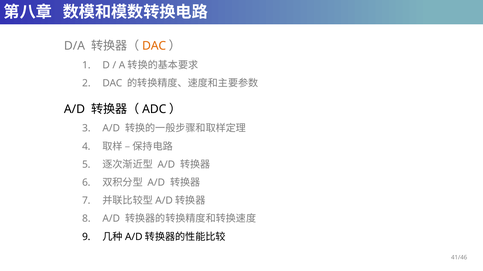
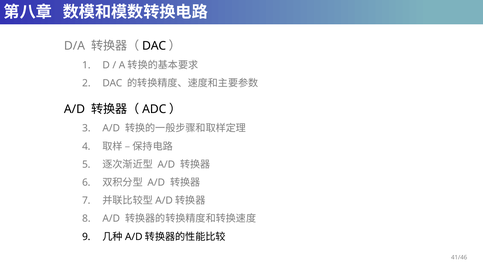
DAC colour: orange -> black (154, 46)
